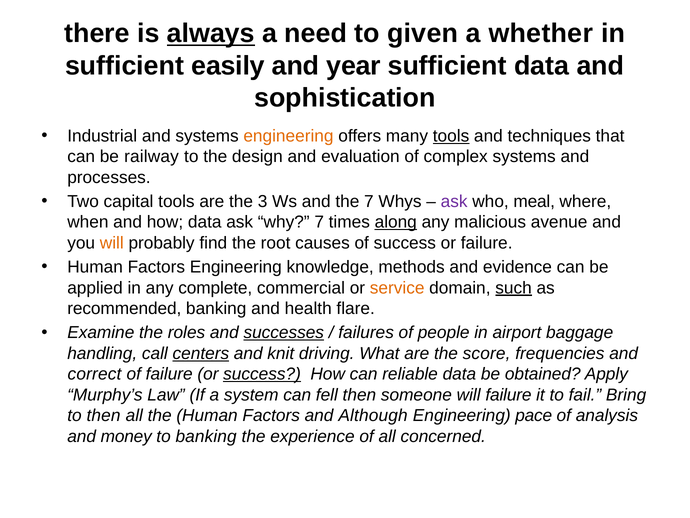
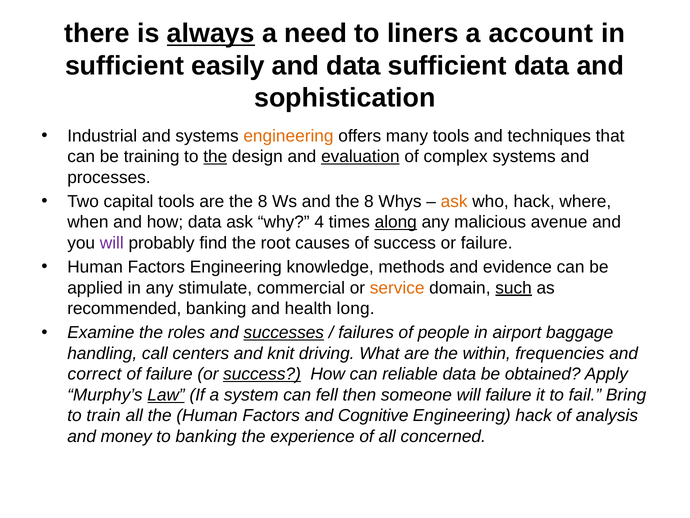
given: given -> liners (423, 33)
whether: whether -> account (541, 33)
and year: year -> data (354, 66)
tools underline: present -> none (451, 136)
railway: railway -> training (152, 156)
the underline: none -> present (215, 156)
evaluation underline: none -> present (360, 156)
are the 3: 3 -> 8 (263, 201)
and the 7: 7 -> 8 (369, 201)
ask colour: purple -> orange (454, 201)
who meal: meal -> hack (534, 201)
why 7: 7 -> 4 (319, 222)
will colour: orange -> purple (112, 243)
complete: complete -> stimulate (215, 288)
flare: flare -> long (356, 308)
centers underline: present -> none (201, 353)
score: score -> within (487, 353)
Law underline: none -> present (166, 395)
to then: then -> train (104, 415)
Although: Although -> Cognitive (373, 415)
Engineering pace: pace -> hack (534, 415)
